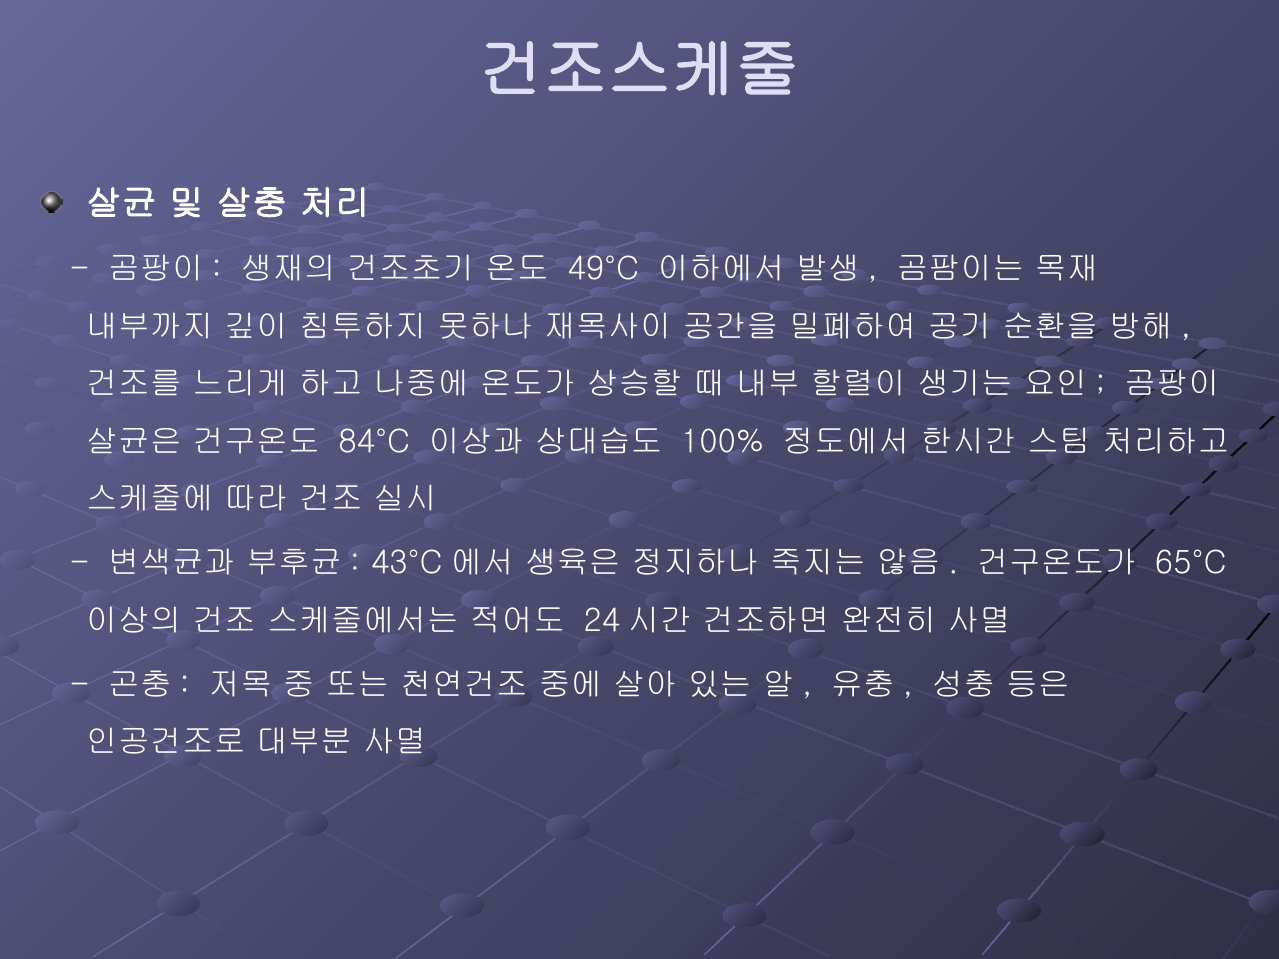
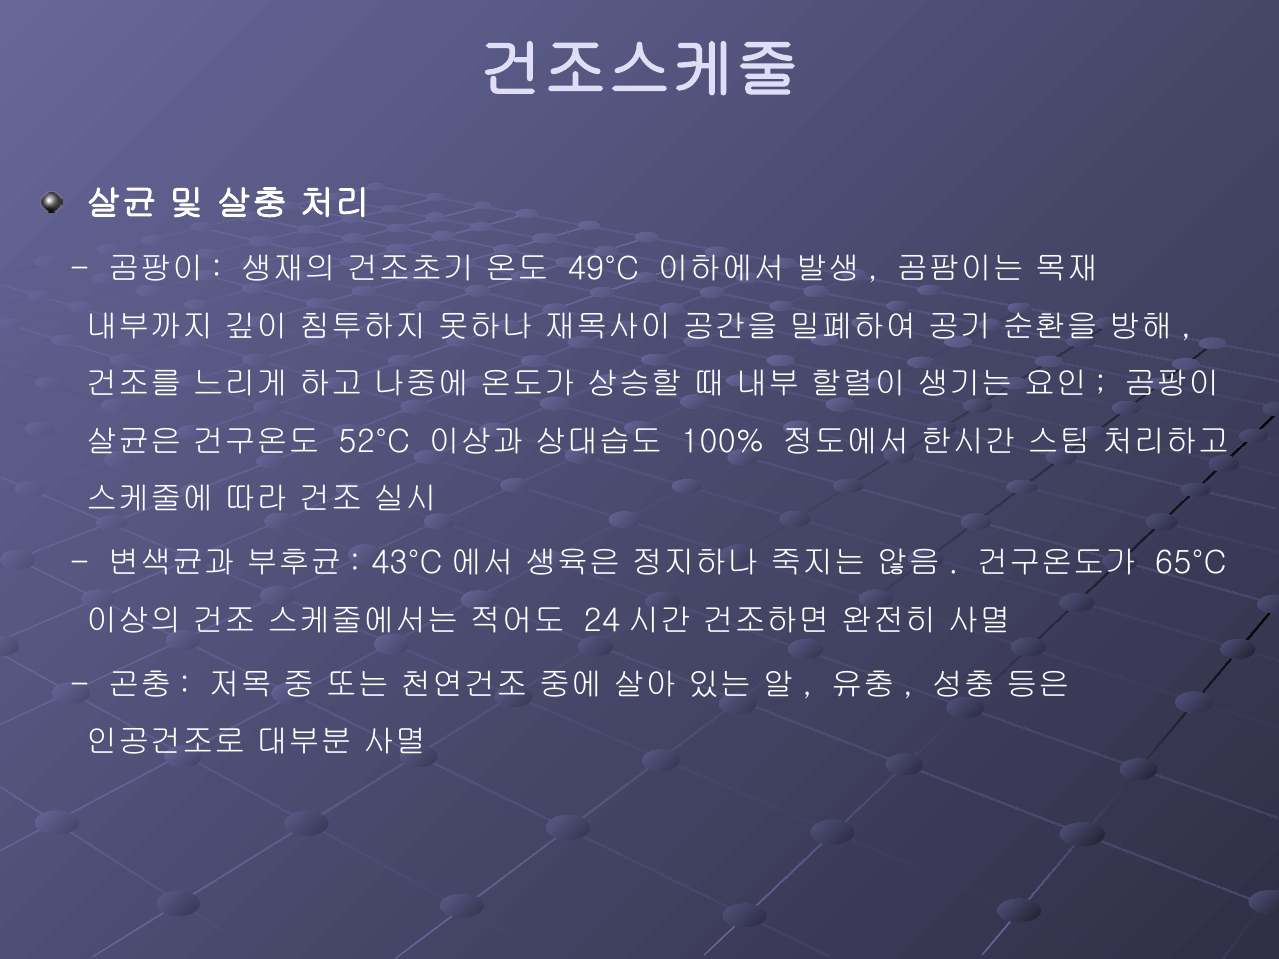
84°C: 84°C -> 52°C (374, 442)
